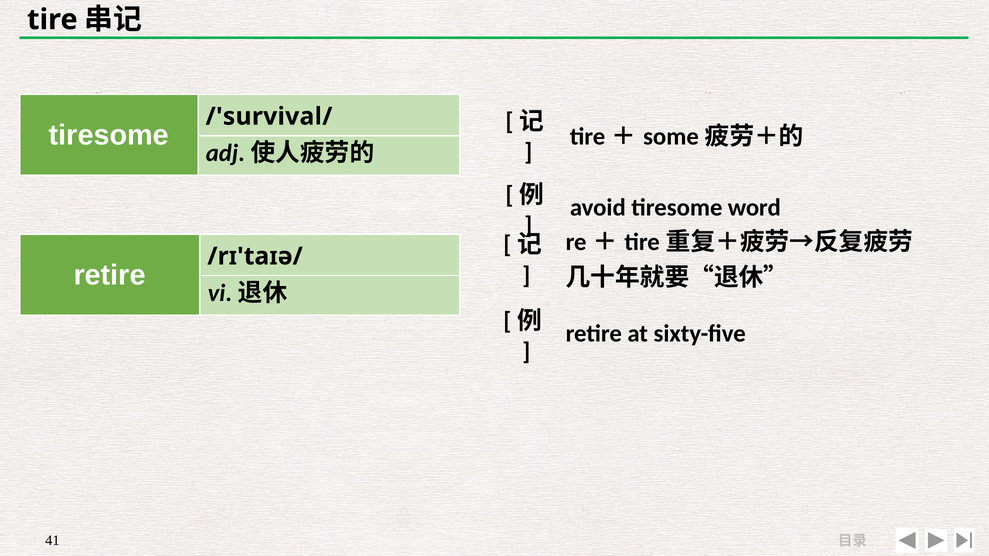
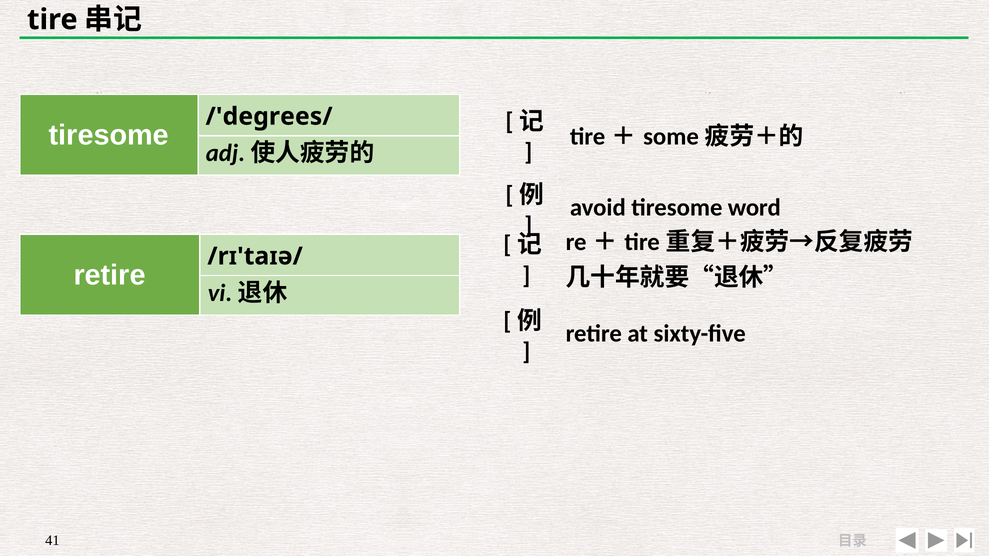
/'survival/: /'survival/ -> /'degrees/ (269, 117)
